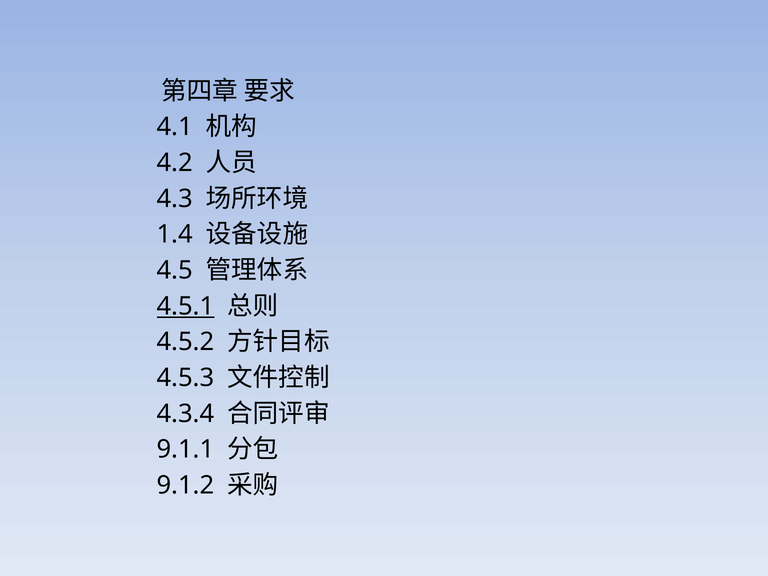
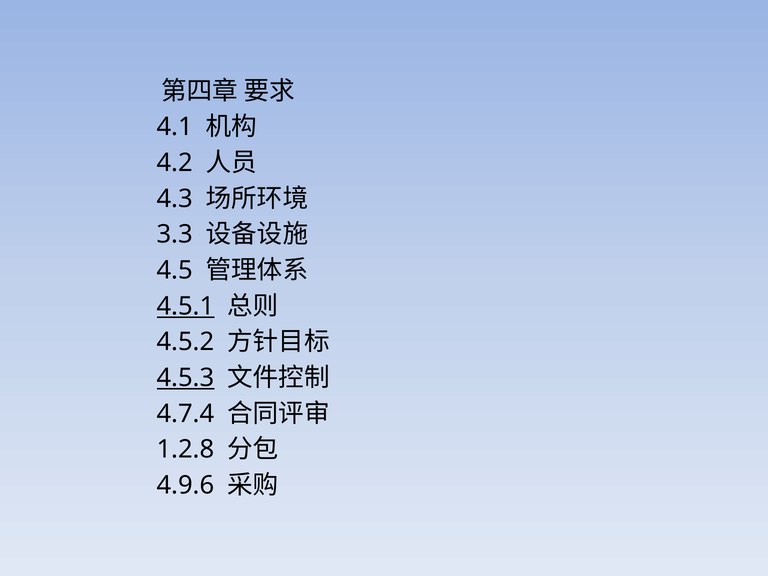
1.4: 1.4 -> 3.3 (175, 235)
4.5.3 underline: none -> present (186, 378)
4.3.4: 4.3.4 -> 4.7.4 (186, 414)
9.1.1: 9.1.1 -> 1.2.8 (186, 450)
9.1.2: 9.1.2 -> 4.9.6 (186, 485)
